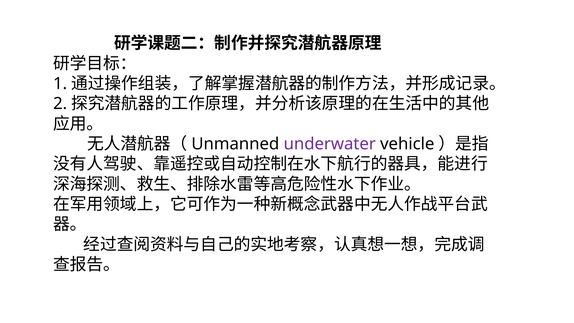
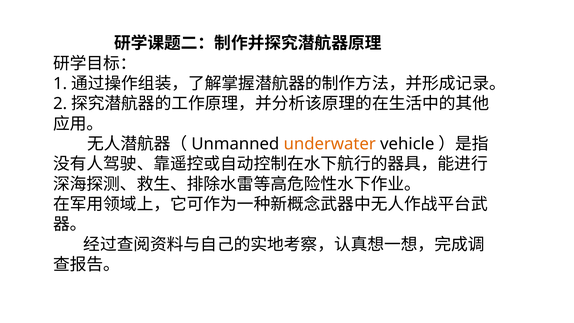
underwater colour: purple -> orange (330, 144)
